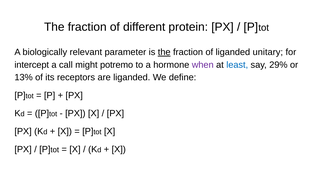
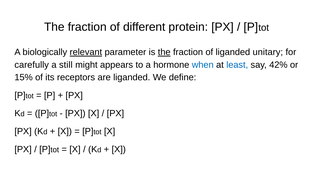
relevant underline: none -> present (86, 52)
intercept: intercept -> carefully (32, 65)
call: call -> still (66, 65)
potremo: potremo -> appears (117, 65)
when colour: purple -> blue (203, 65)
29%: 29% -> 42% (278, 65)
13%: 13% -> 15% (24, 78)
